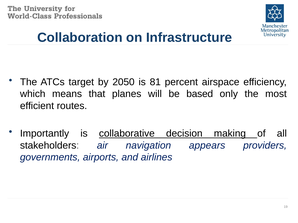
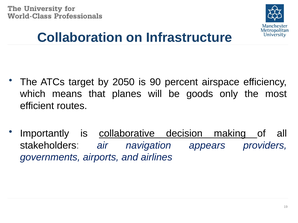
81: 81 -> 90 (155, 82)
based: based -> goods (200, 94)
